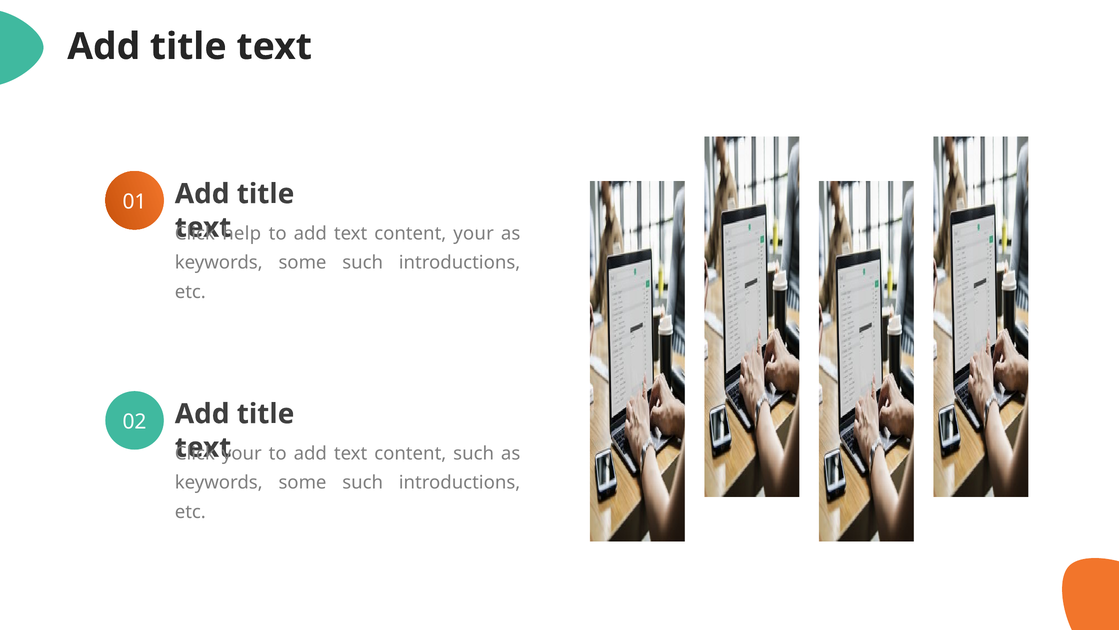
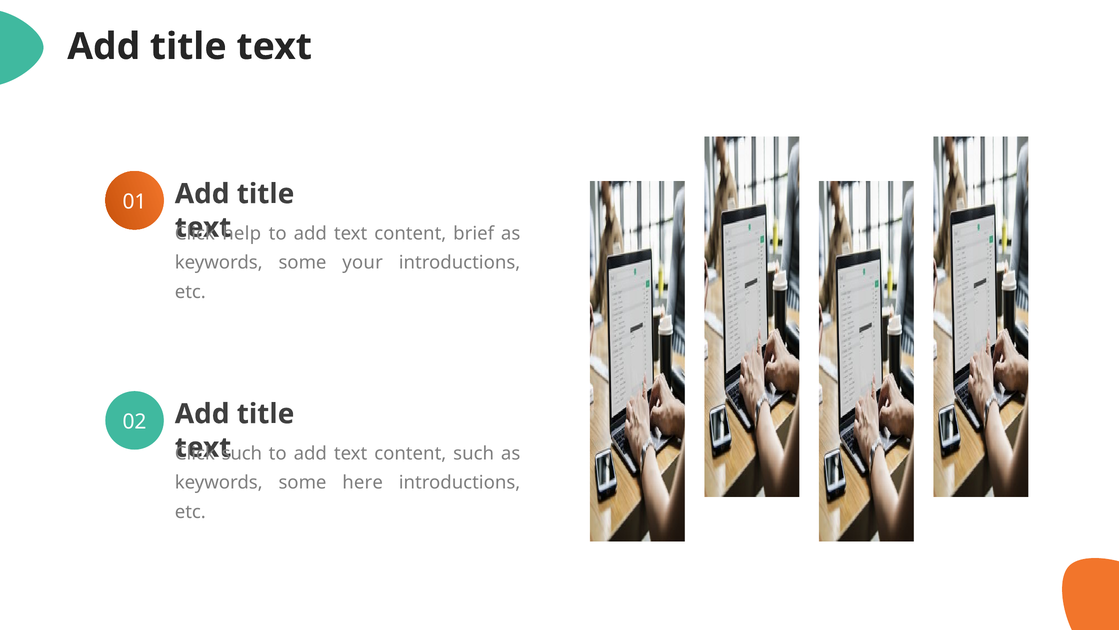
content your: your -> brief (474, 233)
such: such -> your (363, 263)
your: your -> such (242, 453)
such: such -> here (363, 482)
